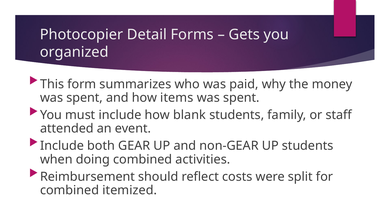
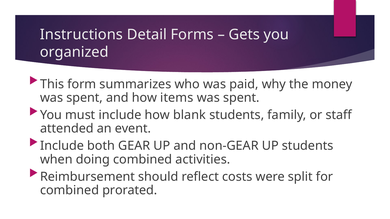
Photocopier: Photocopier -> Instructions (81, 35)
itemized: itemized -> prorated (130, 191)
